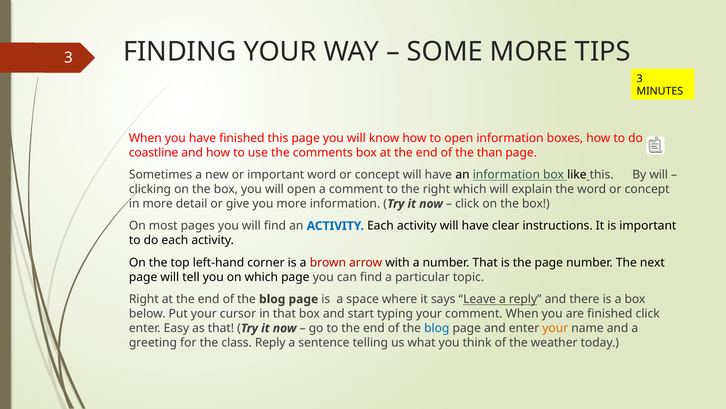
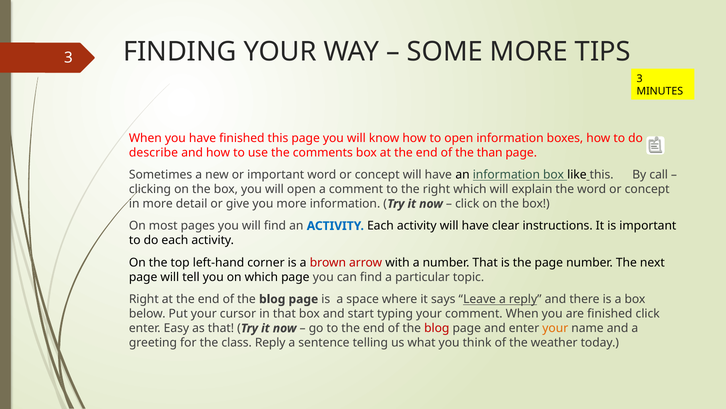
coastline: coastline -> describe (153, 152)
By will: will -> call (659, 174)
blog colour: blue -> red (437, 328)
